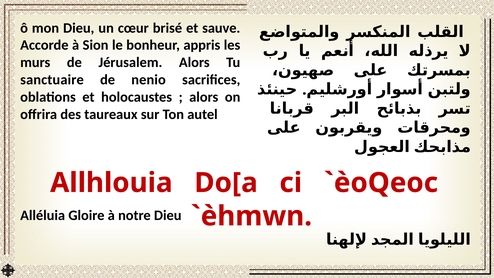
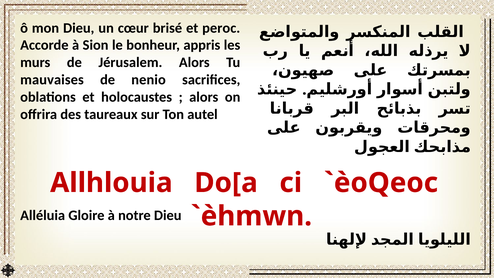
sauve: sauve -> peroc (221, 28)
sanctuaire: sanctuaire -> mauvaises (52, 80)
